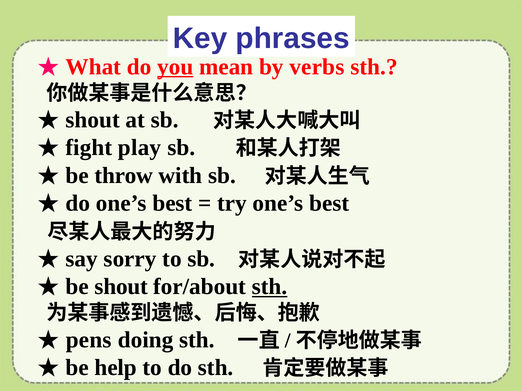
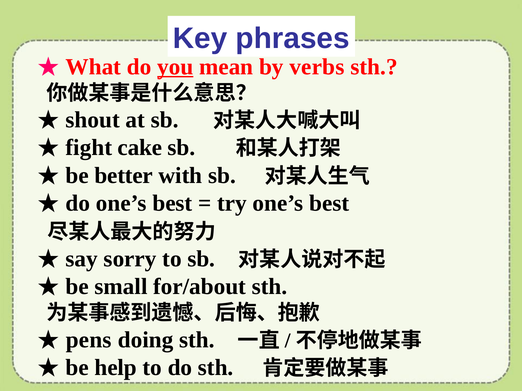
play: play -> cake (140, 148)
throw: throw -> better (124, 176)
be shout: shout -> small (121, 287)
sth underline: present -> none (270, 287)
